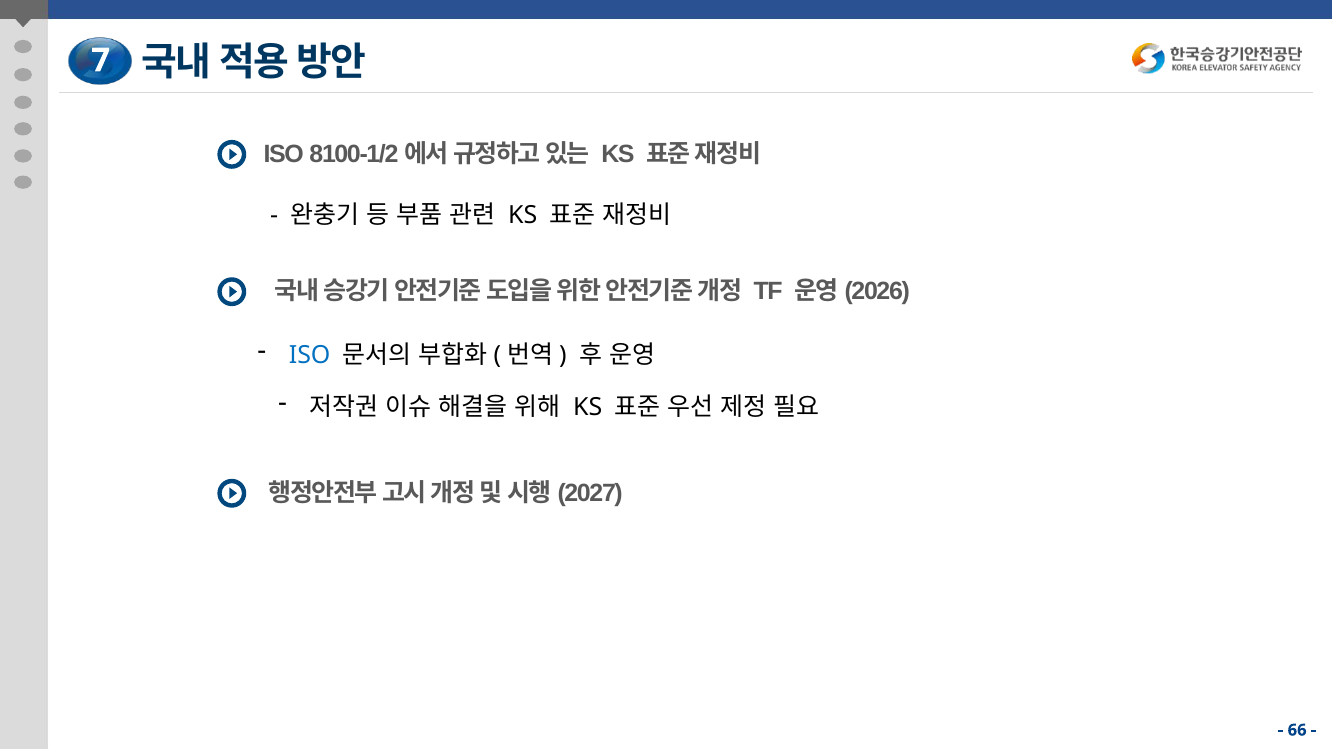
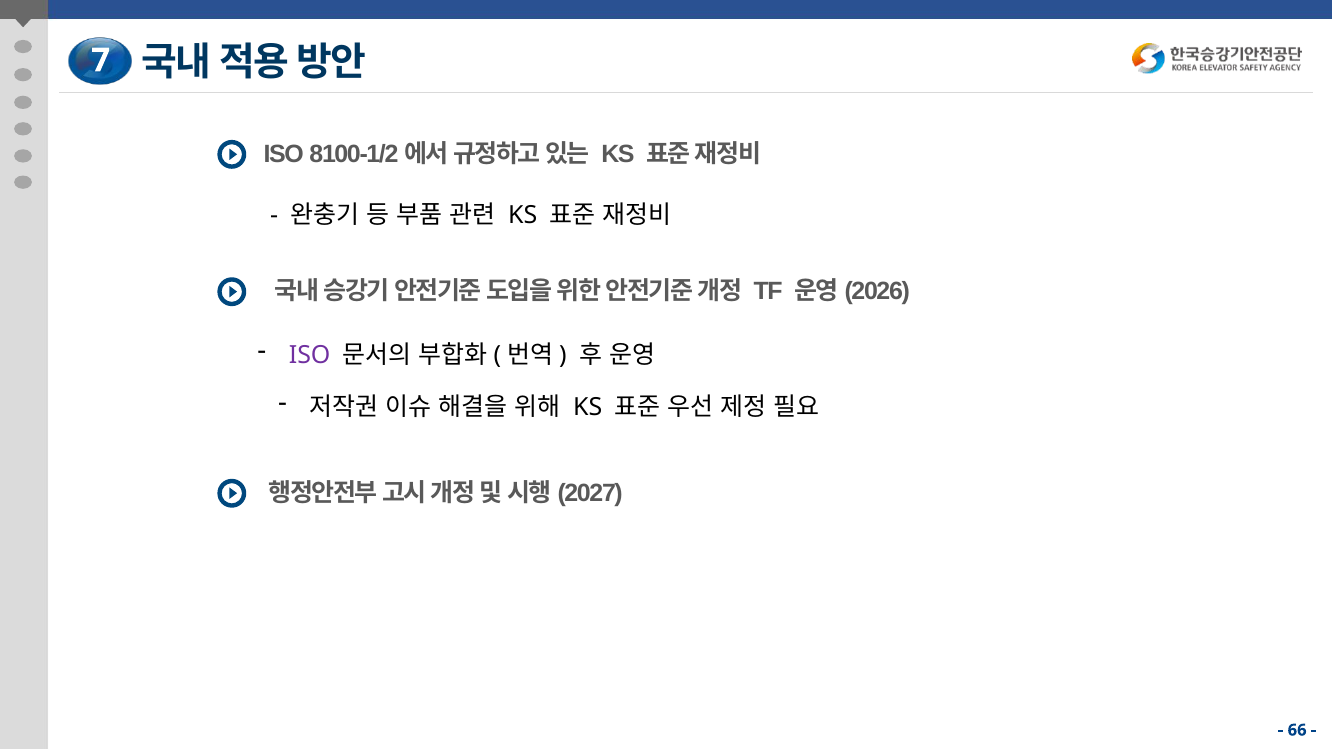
ISO colour: blue -> purple (310, 356)
